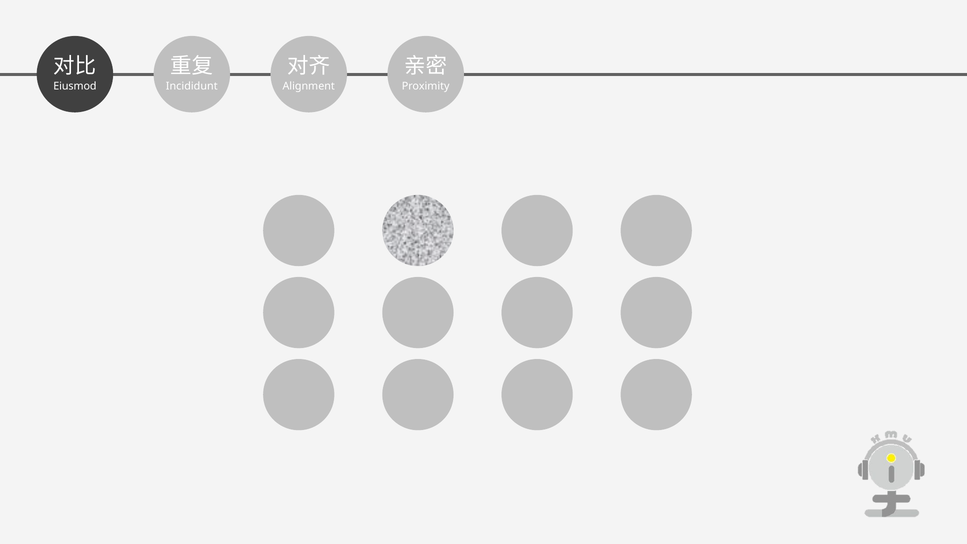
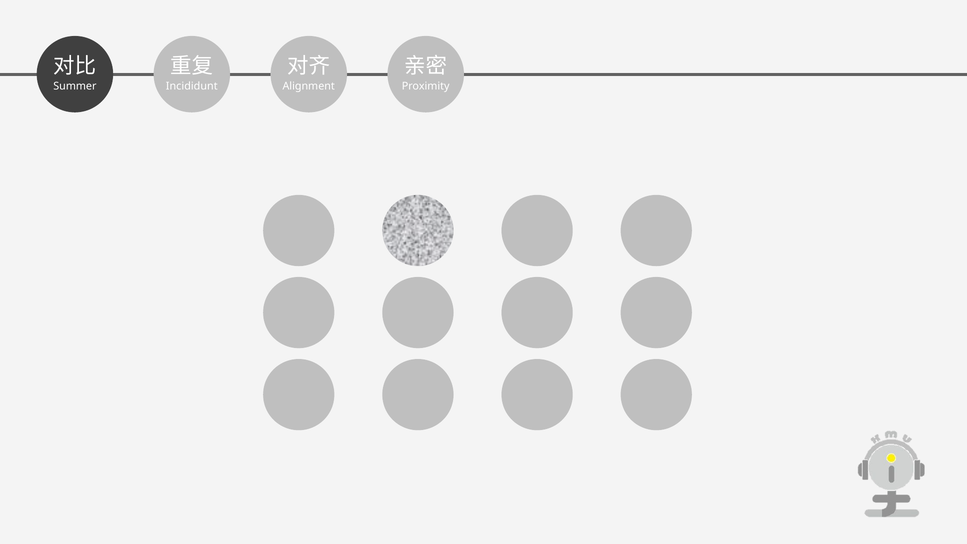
Eiusmod: Eiusmod -> Summer (75, 86)
